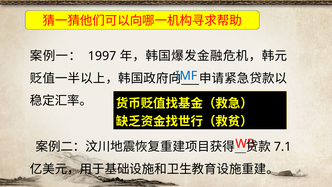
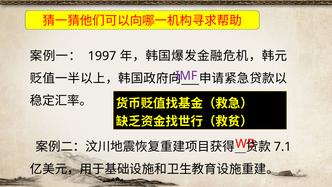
IMF colour: blue -> purple (186, 76)
